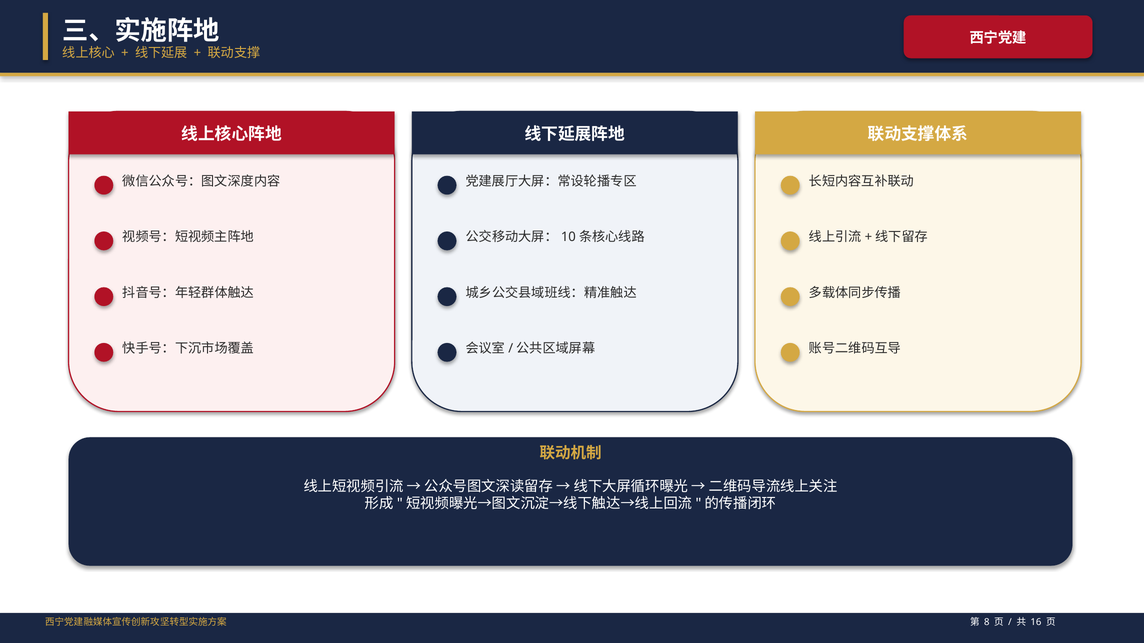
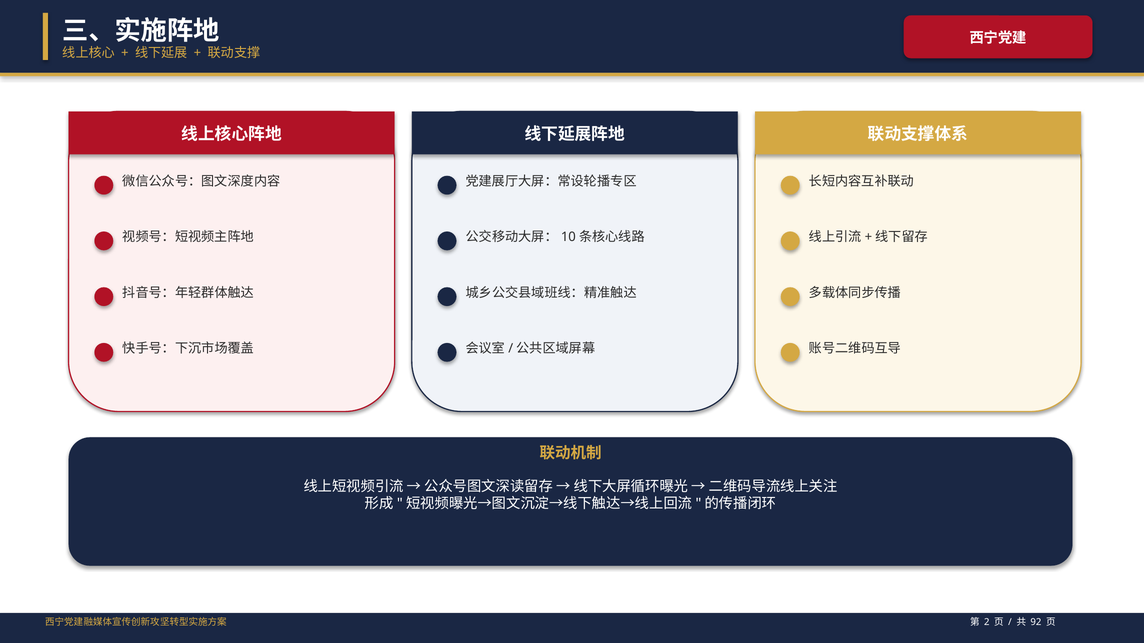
8: 8 -> 2 (987, 623)
16: 16 -> 92 (1036, 623)
